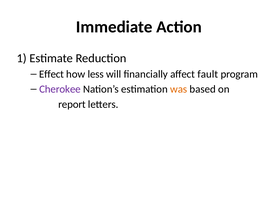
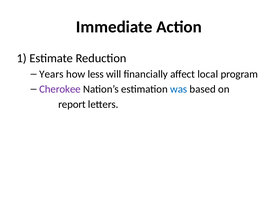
Effect: Effect -> Years (51, 74)
fault: fault -> local (208, 74)
was colour: orange -> blue (179, 89)
